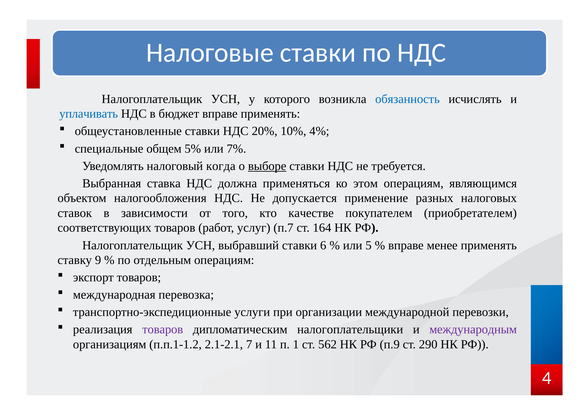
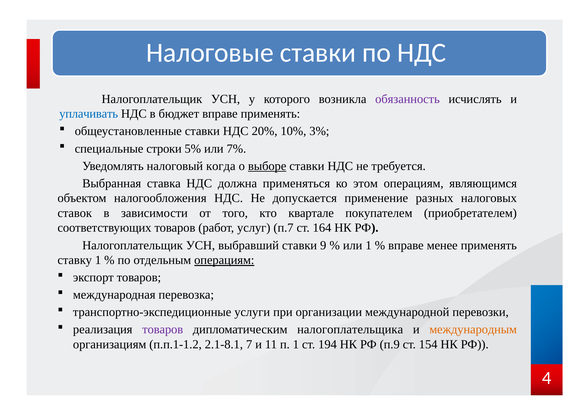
обязанность colour: blue -> purple (407, 99)
4%: 4% -> 3% (319, 131)
общем: общем -> строки (164, 148)
качестве: качестве -> квартале (311, 213)
6: 6 -> 9 (323, 245)
или 5: 5 -> 1 (369, 245)
ставку 9: 9 -> 1 (98, 260)
операциям underline: none -> present (224, 260)
налогоплательщики: налогоплательщики -> налогоплательщика (350, 329)
международным colour: purple -> orange (473, 329)
2.1-2.1: 2.1-2.1 -> 2.1-8.1 (224, 344)
562: 562 -> 194 (328, 344)
290: 290 -> 154 (428, 344)
